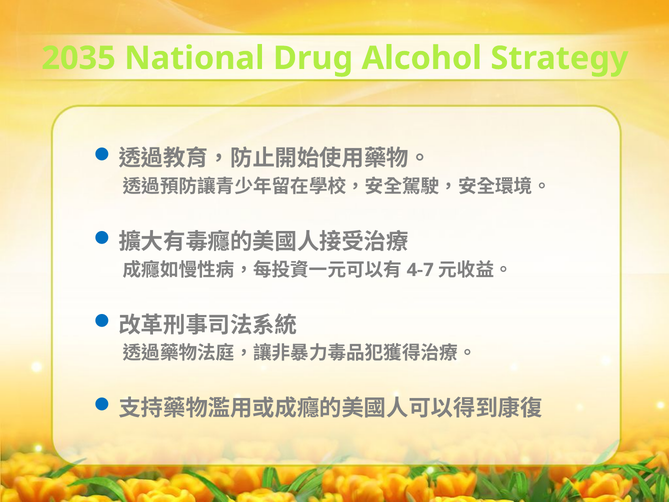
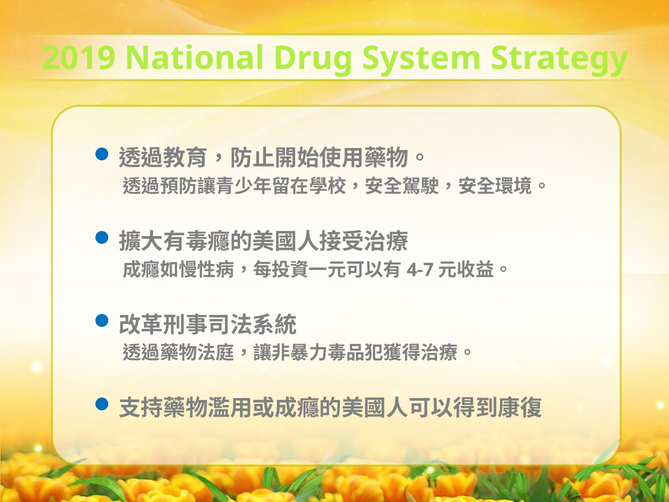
2035: 2035 -> 2019 (79, 58)
Alcohol: Alcohol -> System (422, 58)
